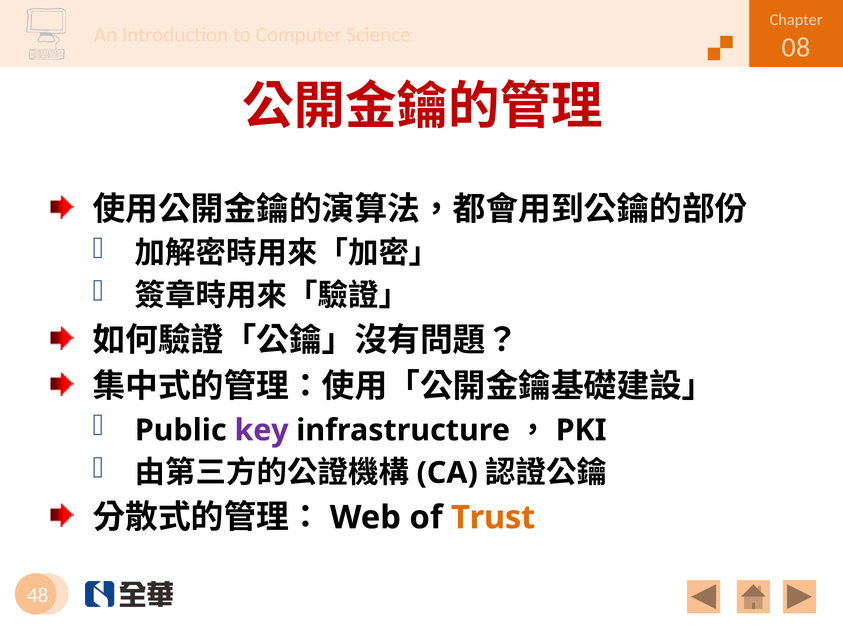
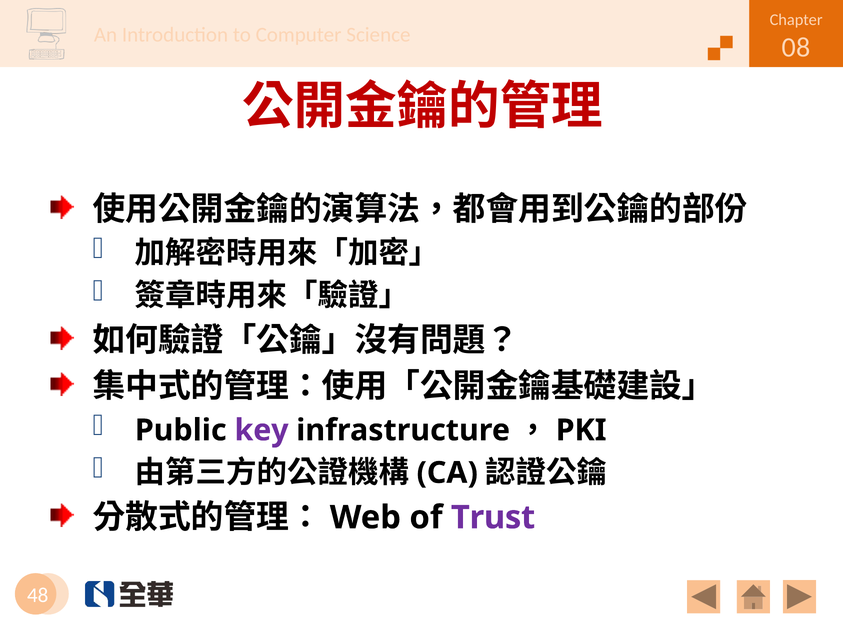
Trust colour: orange -> purple (493, 518)
